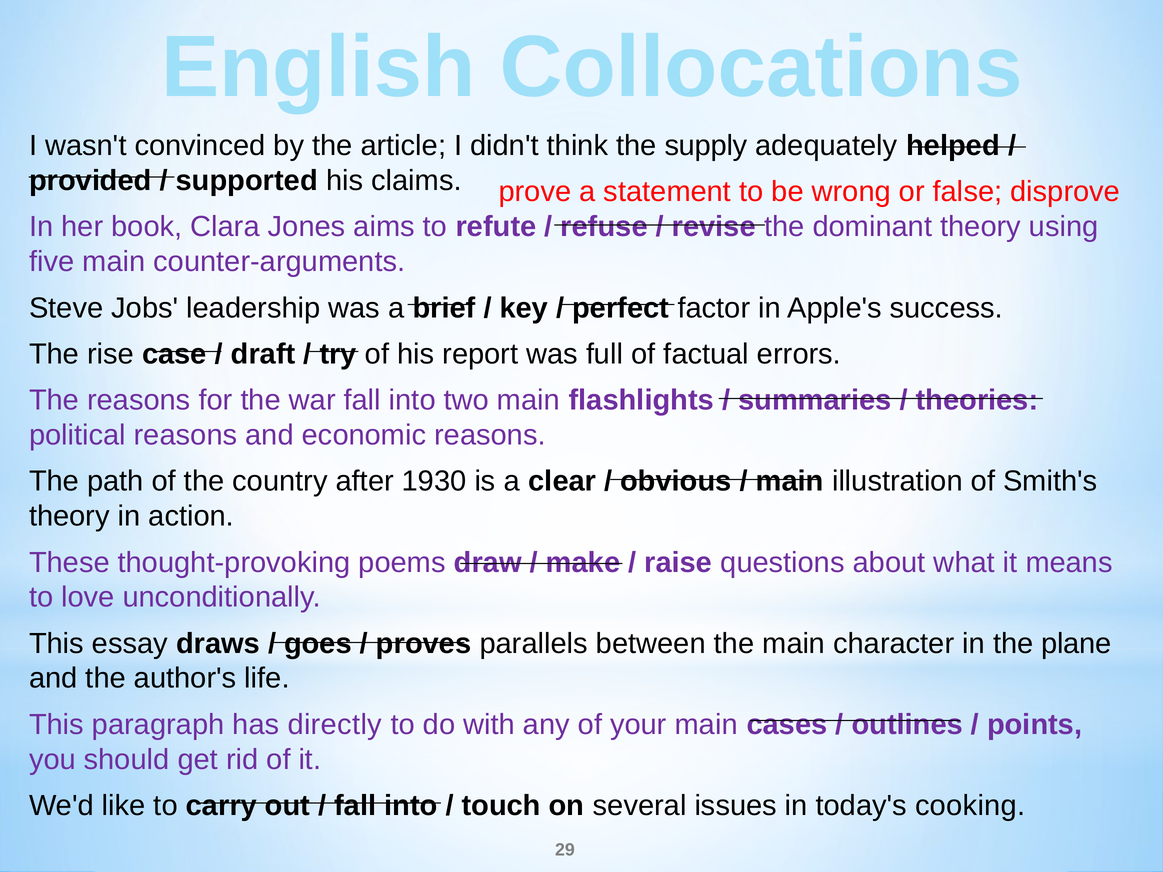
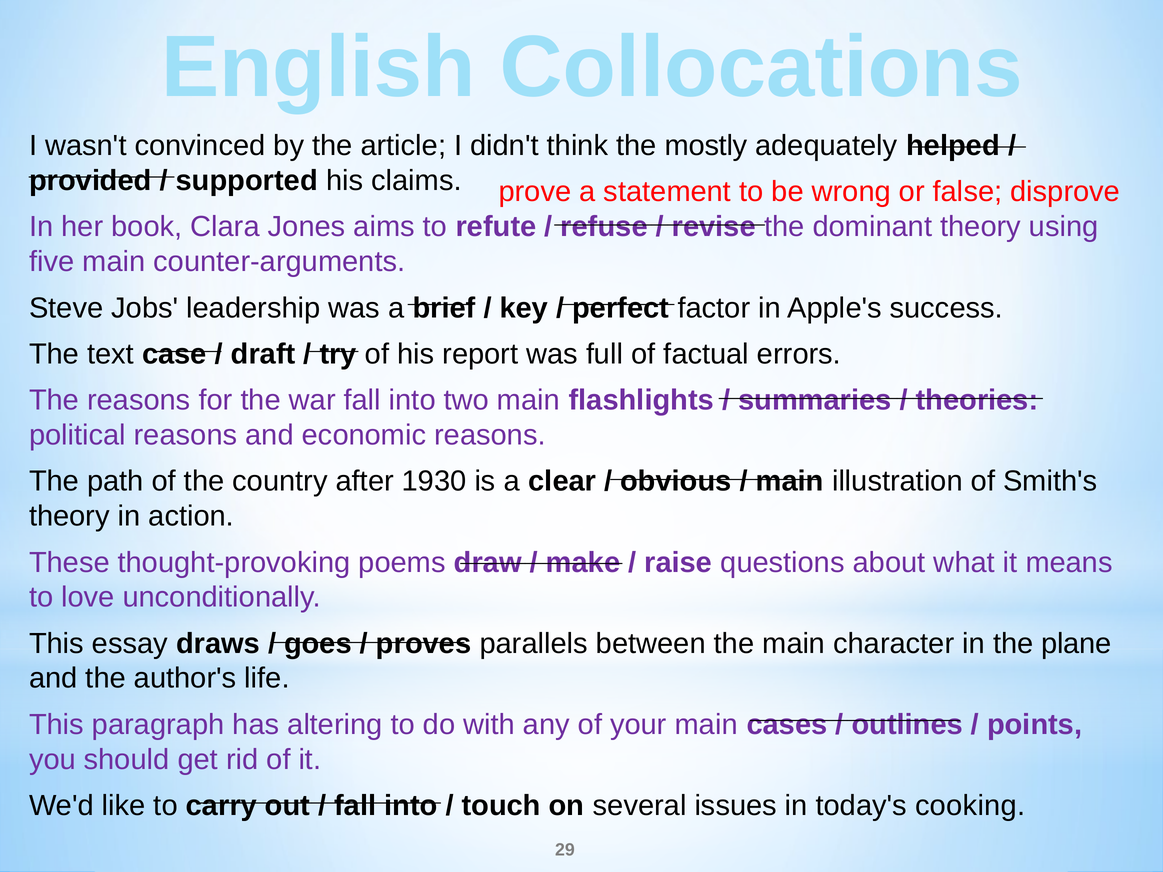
supply: supply -> mostly (706, 146)
rise: rise -> text (111, 354)
directly: directly -> altering (335, 725)
